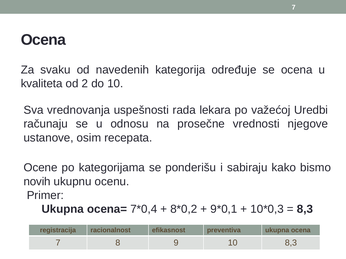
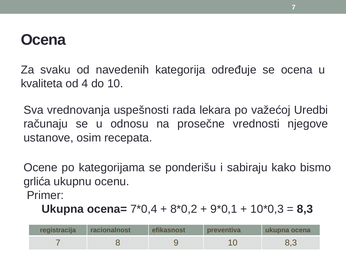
2: 2 -> 4 (85, 84)
novih: novih -> grlića (37, 182)
